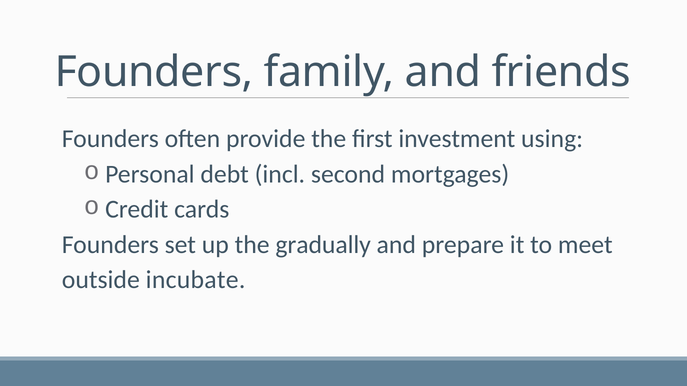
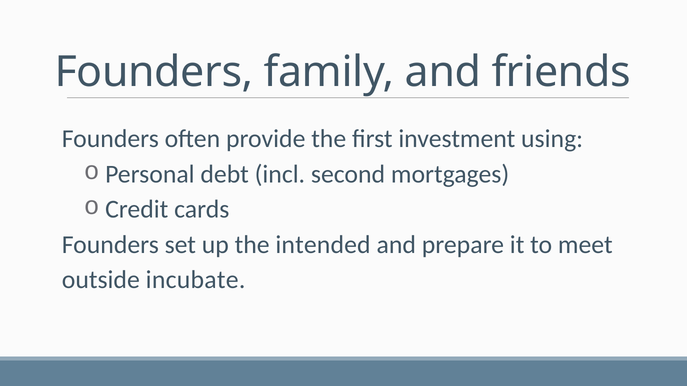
gradually: gradually -> intended (323, 245)
